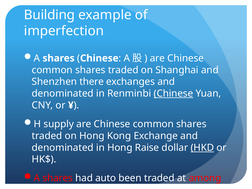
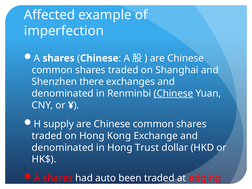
Building: Building -> Affected (49, 15)
Raise: Raise -> Trust (147, 148)
HKD underline: present -> none (202, 148)
among: among -> edging (205, 178)
